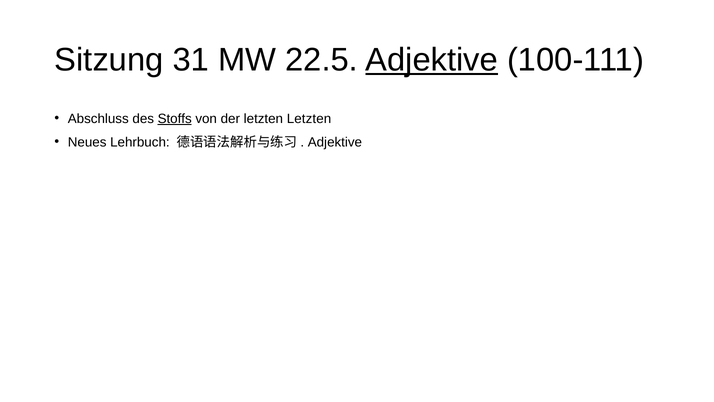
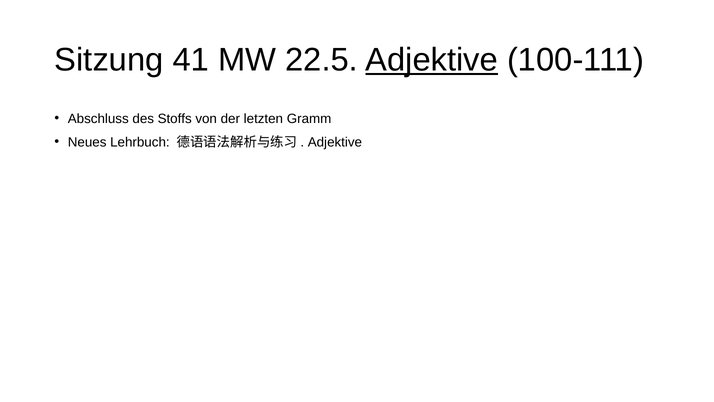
31: 31 -> 41 (191, 60)
Stoffs underline: present -> none (175, 119)
letzten Letzten: Letzten -> Gramm (309, 119)
